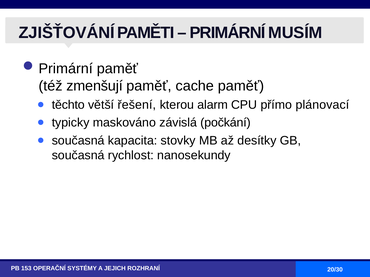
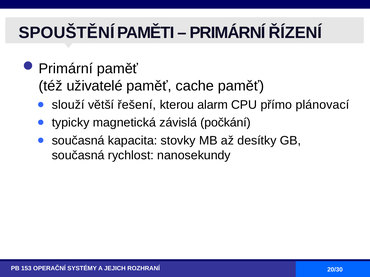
ZJIŠŤOVÁNÍ: ZJIŠŤOVÁNÍ -> SPOUŠTĚNÍ (67, 33)
MUSÍM: MUSÍM -> ŘÍZENÍ (295, 33)
zmenšují: zmenšují -> uživatelé (95, 86)
těchto: těchto -> slouží (68, 105)
maskováno: maskováno -> magnetická (124, 123)
